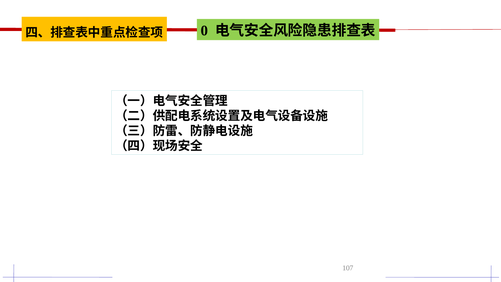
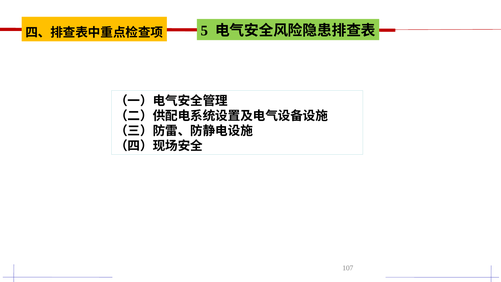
0: 0 -> 5 (204, 31)
